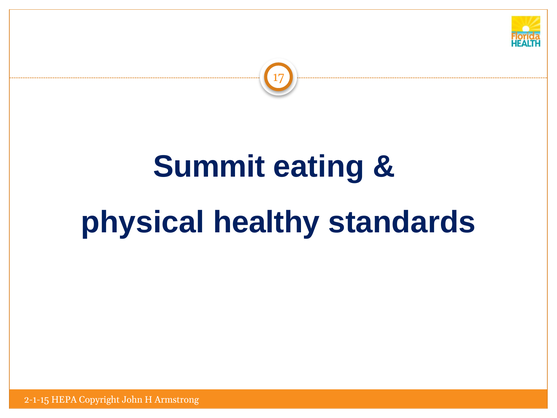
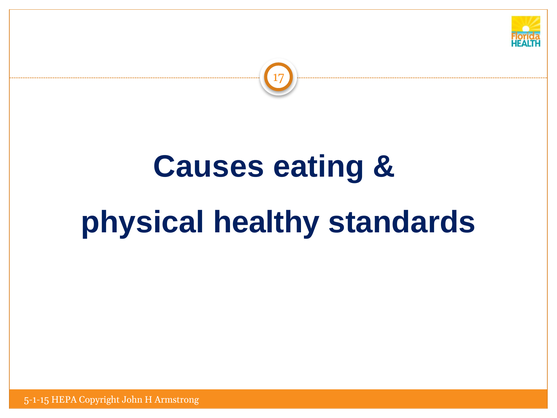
Summit: Summit -> Causes (209, 167)
2-1-15: 2-1-15 -> 5-1-15 (37, 399)
